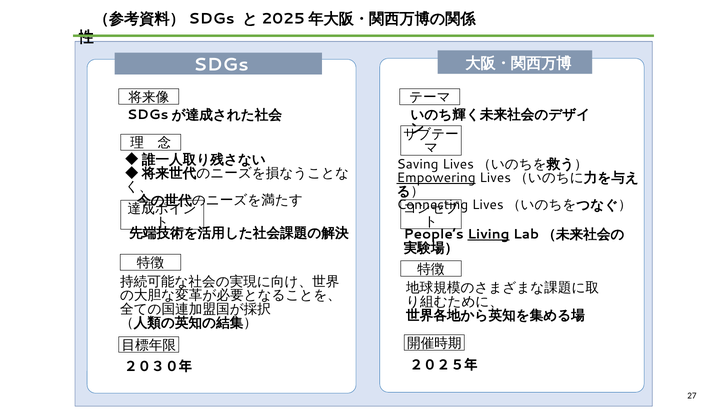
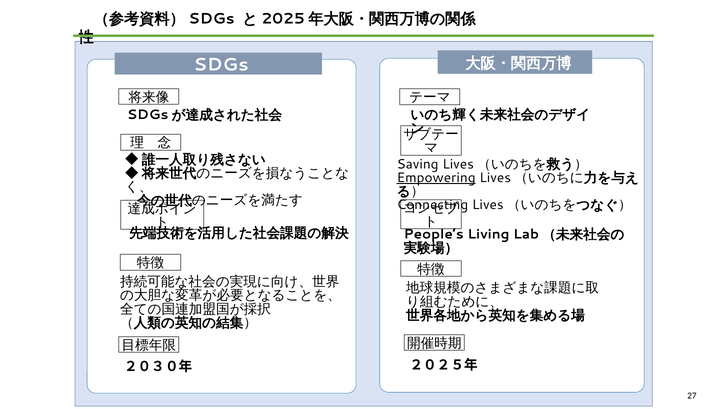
Living underline: present -> none (488, 234)
